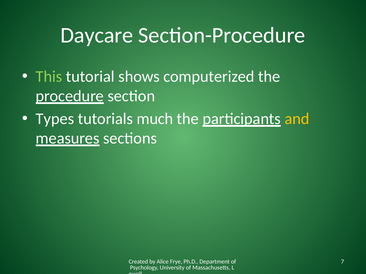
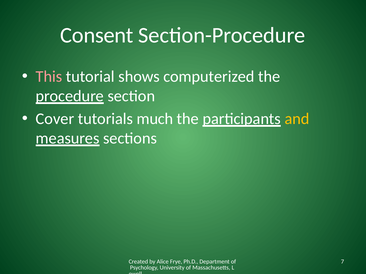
Daycare: Daycare -> Consent (97, 35)
This colour: light green -> pink (49, 77)
Types: Types -> Cover (55, 119)
